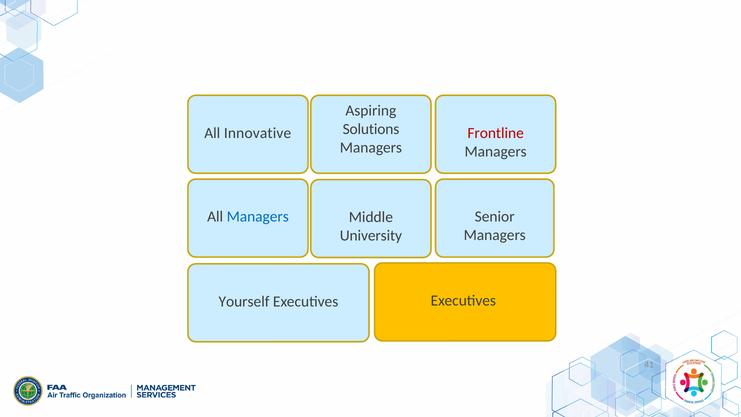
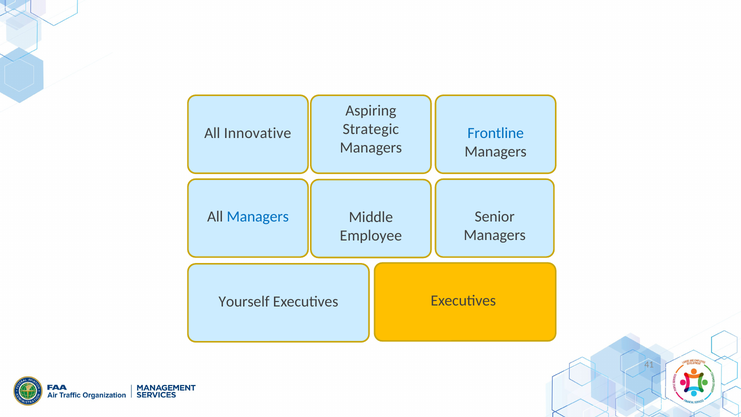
Solutions: Solutions -> Strategic (371, 129)
Frontline colour: red -> blue (496, 133)
University: University -> Employee (371, 236)
